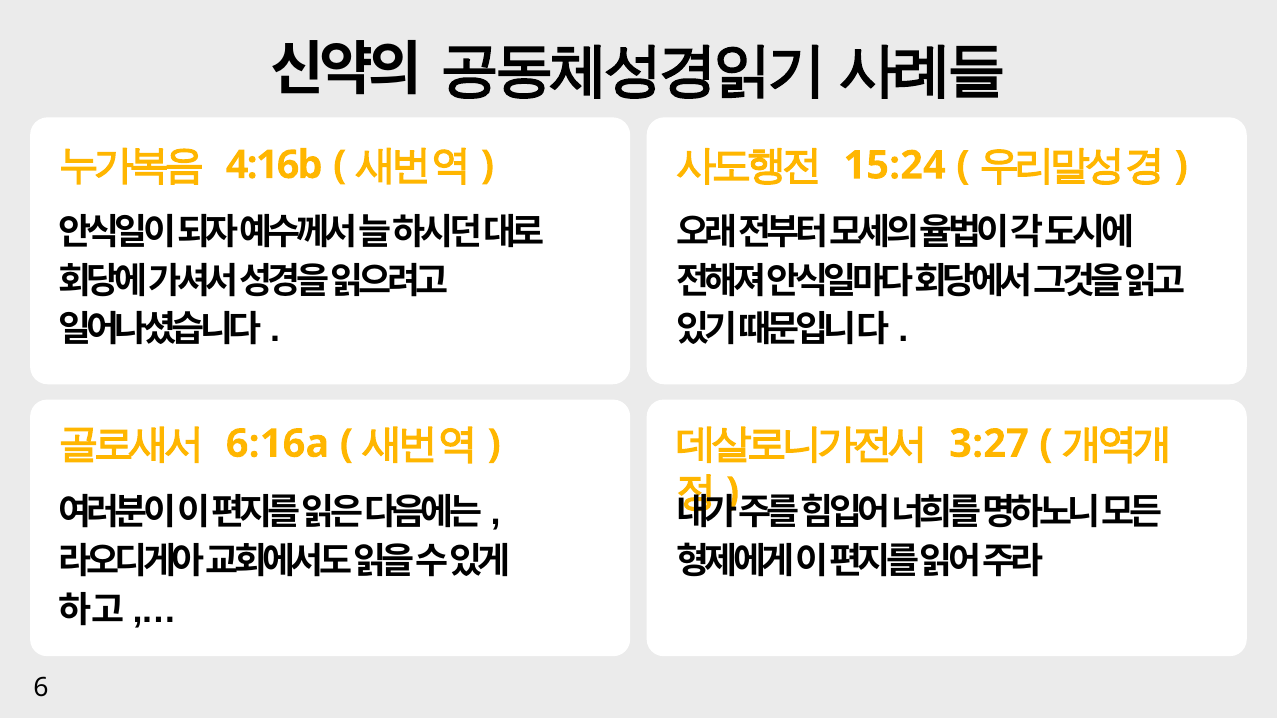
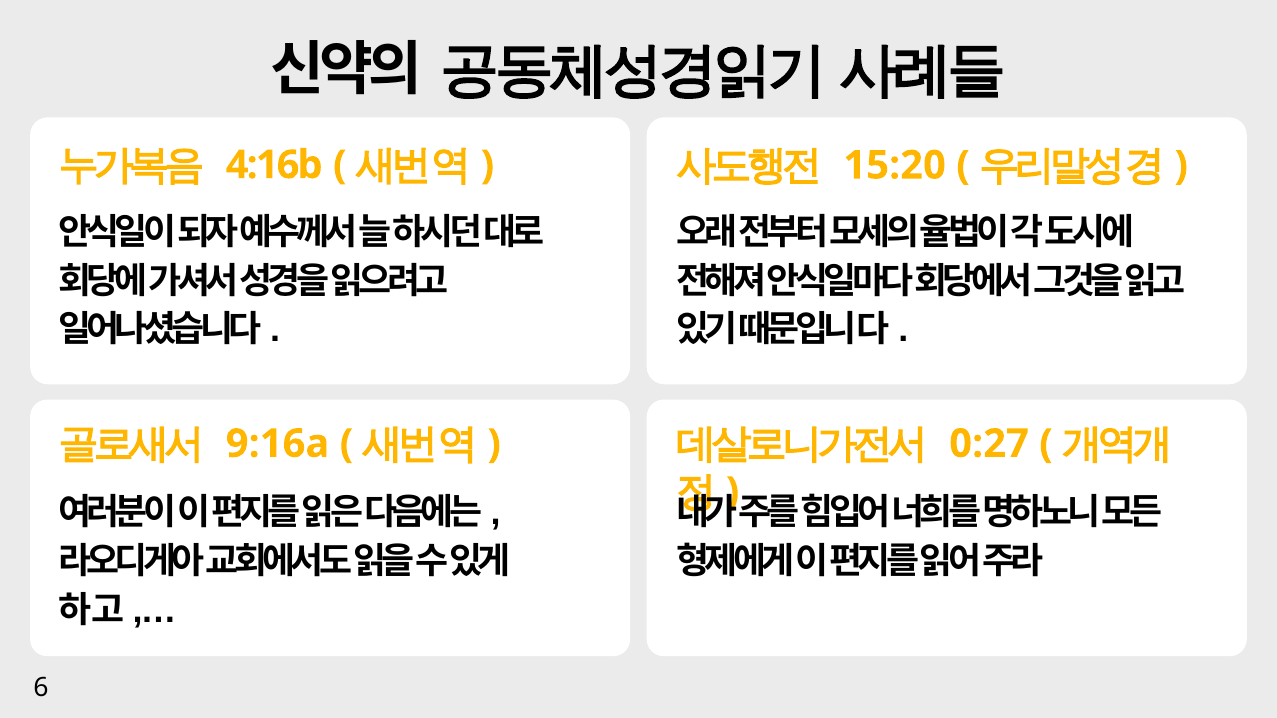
15:24: 15:24 -> 15:20 (895, 165)
6:16a: 6:16a -> 9:16a (278, 444)
3:27: 3:27 -> 0:27 (989, 444)
